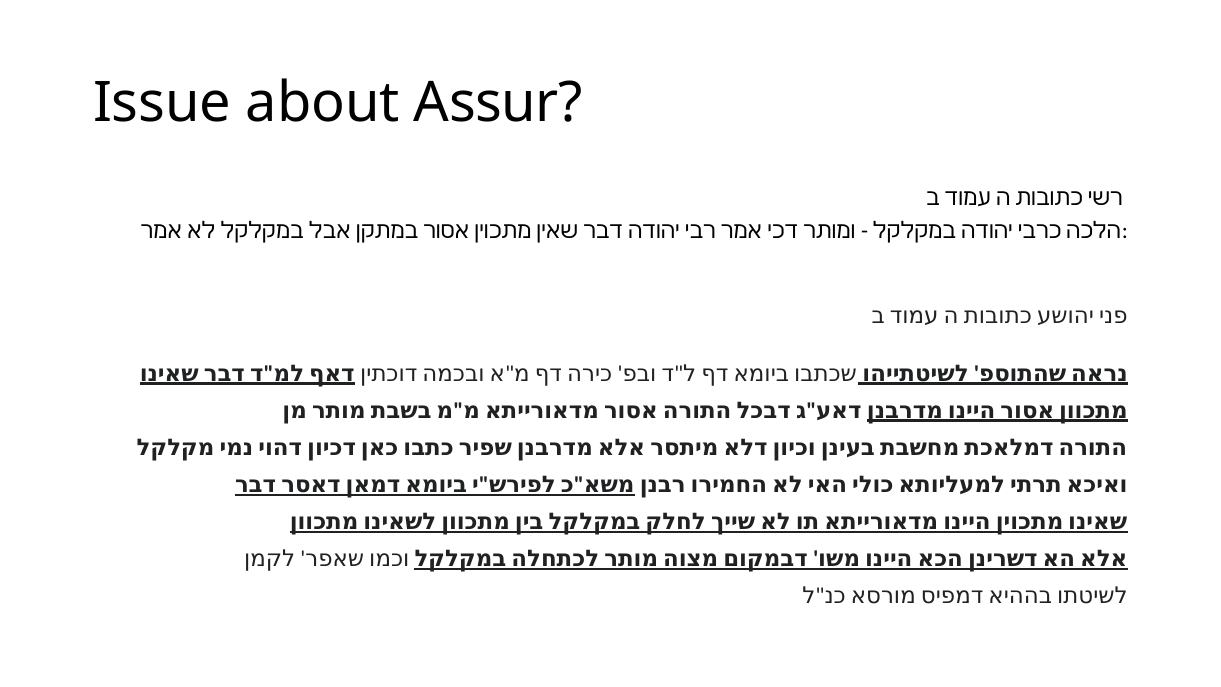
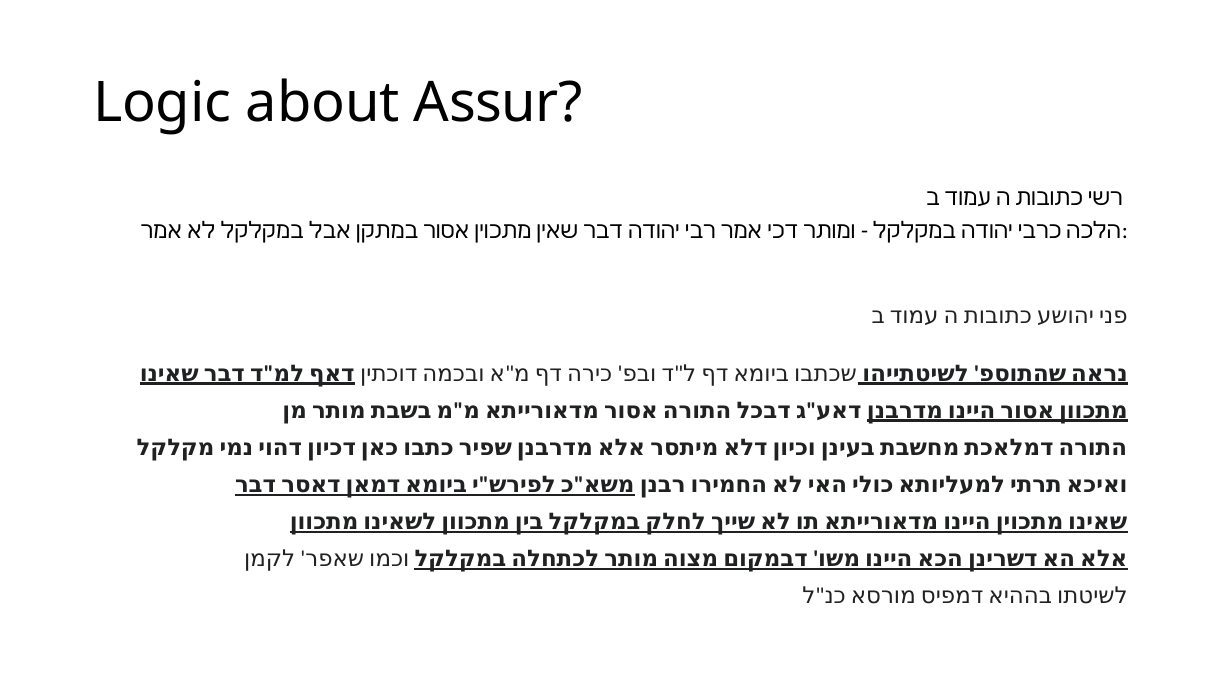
Issue: Issue -> Logic (162, 103)
